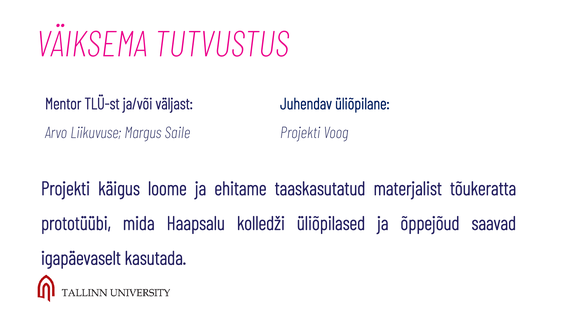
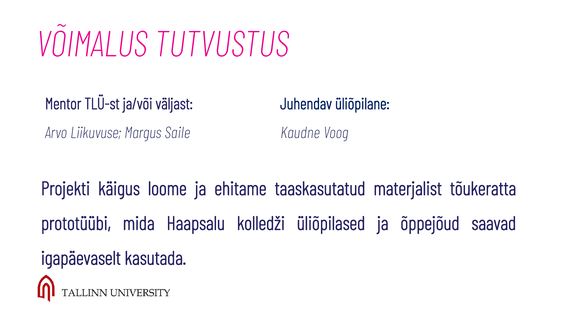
VÄIKSEMA: VÄIKSEMA -> VÕIMALUS (92, 45)
Projekti: Projekti -> Kaudne (300, 133)
